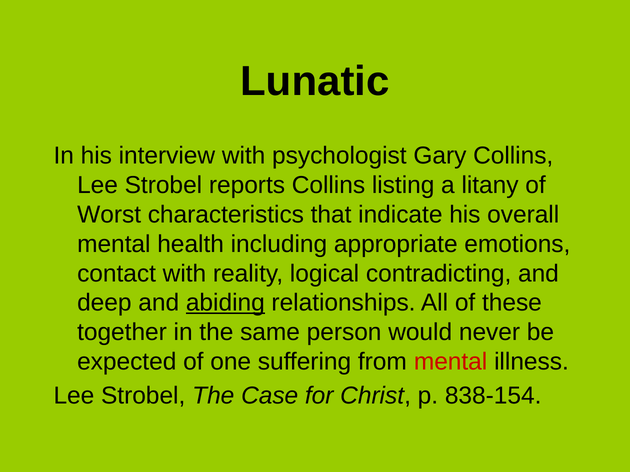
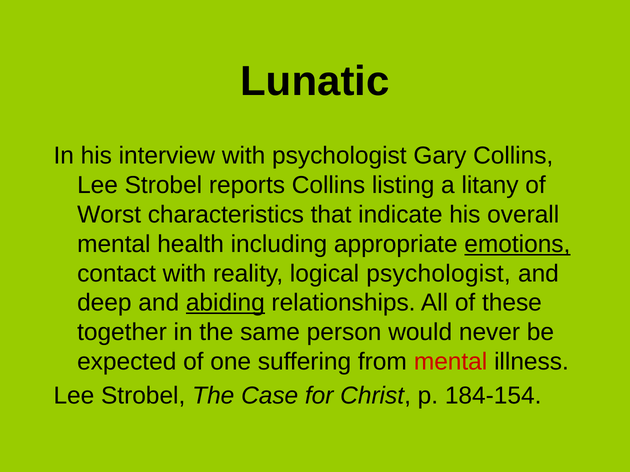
emotions underline: none -> present (517, 244)
logical contradicting: contradicting -> psychologist (439, 274)
838-154: 838-154 -> 184-154 (493, 396)
